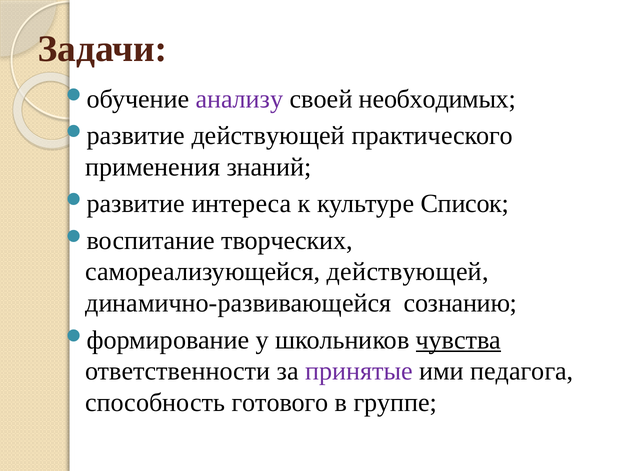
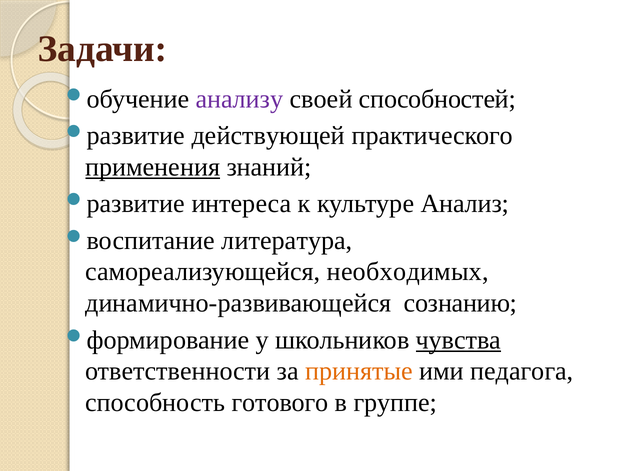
необходимых: необходимых -> способностей (437, 99)
применения underline: none -> present (153, 167)
Список: Список -> Анализ (465, 204)
творческих: творческих -> литература (287, 240)
самореализующейся действующей: действующей -> необходимых (408, 272)
принятые colour: purple -> orange (359, 371)
